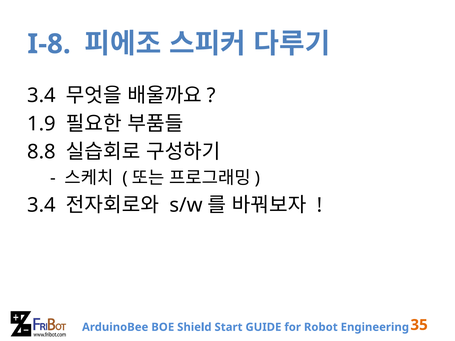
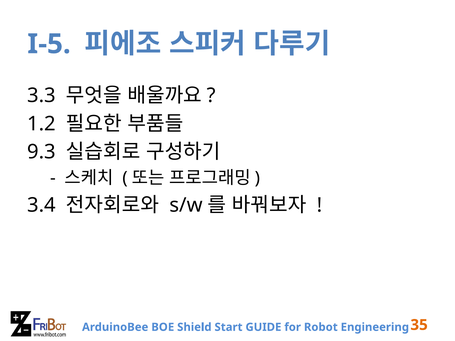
I-8: I-8 -> I-5 (49, 44)
3.4: 3.4 -> 3.3 (42, 95)
1.9: 1.9 -> 1.2 (42, 124)
8.8: 8.8 -> 9.3 (42, 152)
